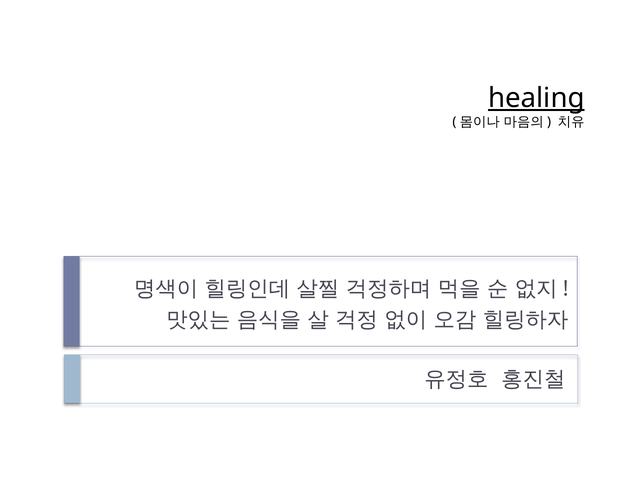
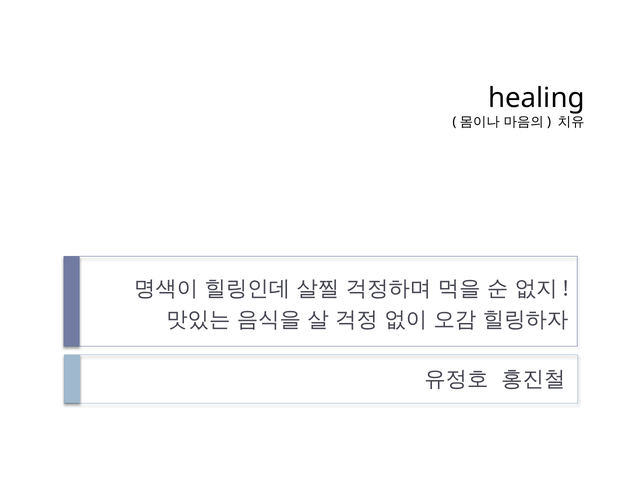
healing underline: present -> none (536, 98)
